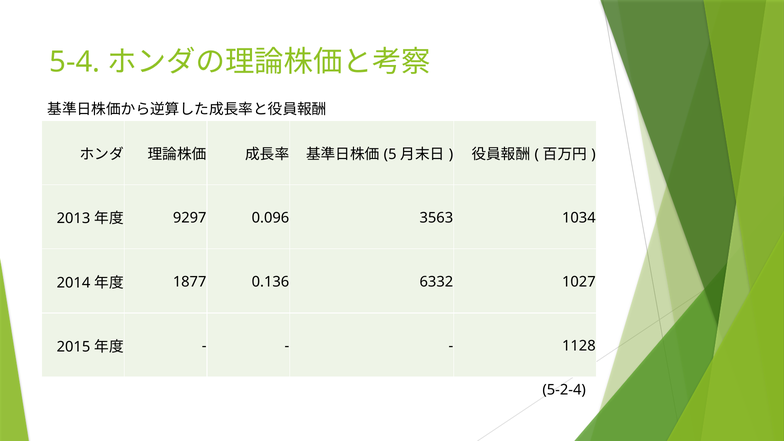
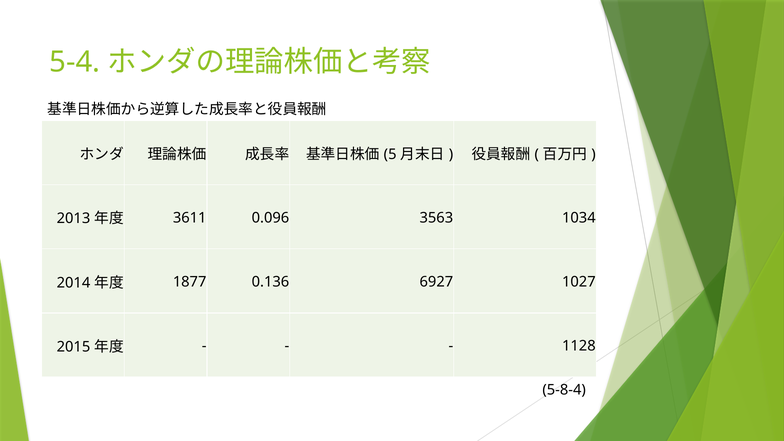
9297: 9297 -> 3611 (190, 218)
6332: 6332 -> 6927 (436, 282)
5-2-4: 5-2-4 -> 5-8-4 (564, 390)
